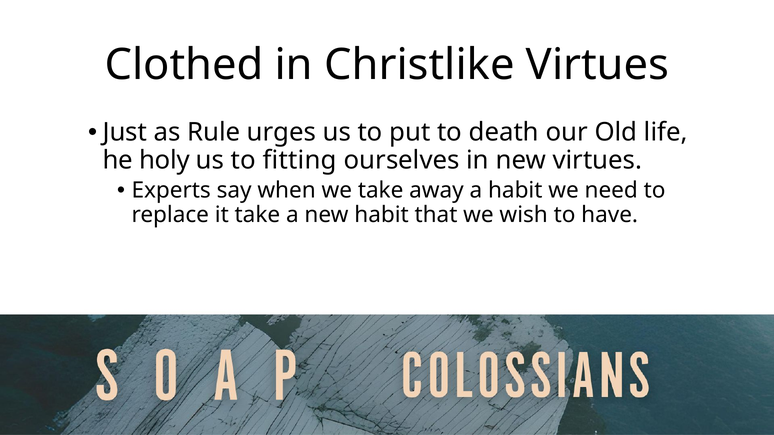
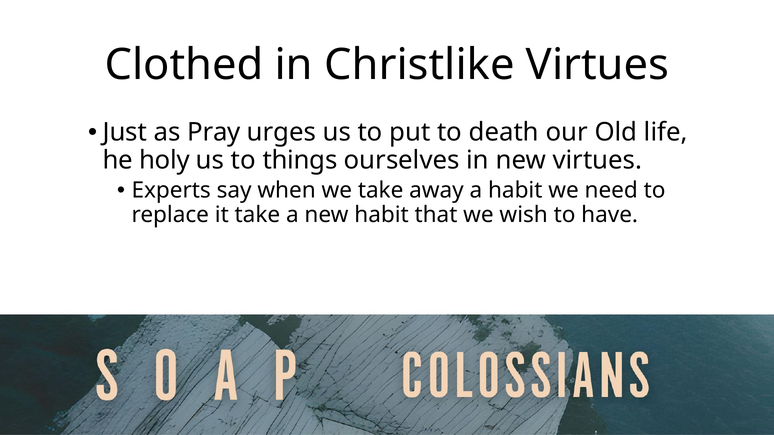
Rule: Rule -> Pray (214, 133)
fitting: fitting -> things (300, 160)
